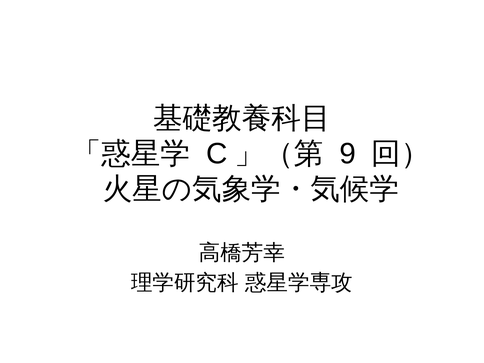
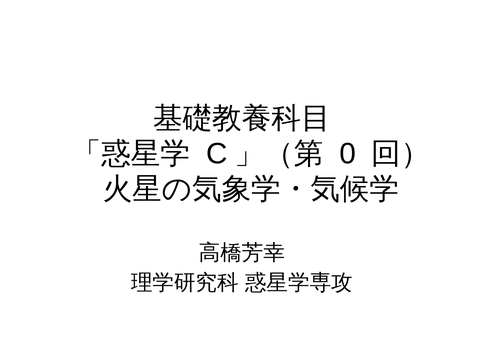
9: 9 -> 0 (348, 154)
